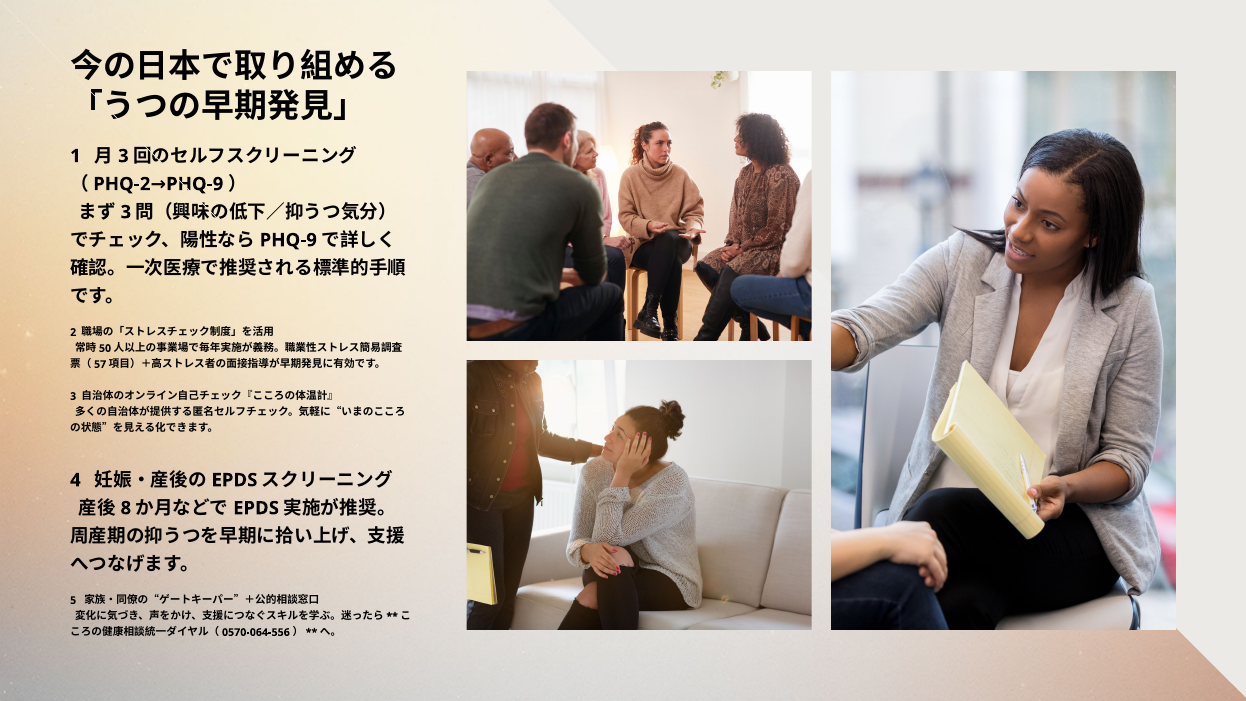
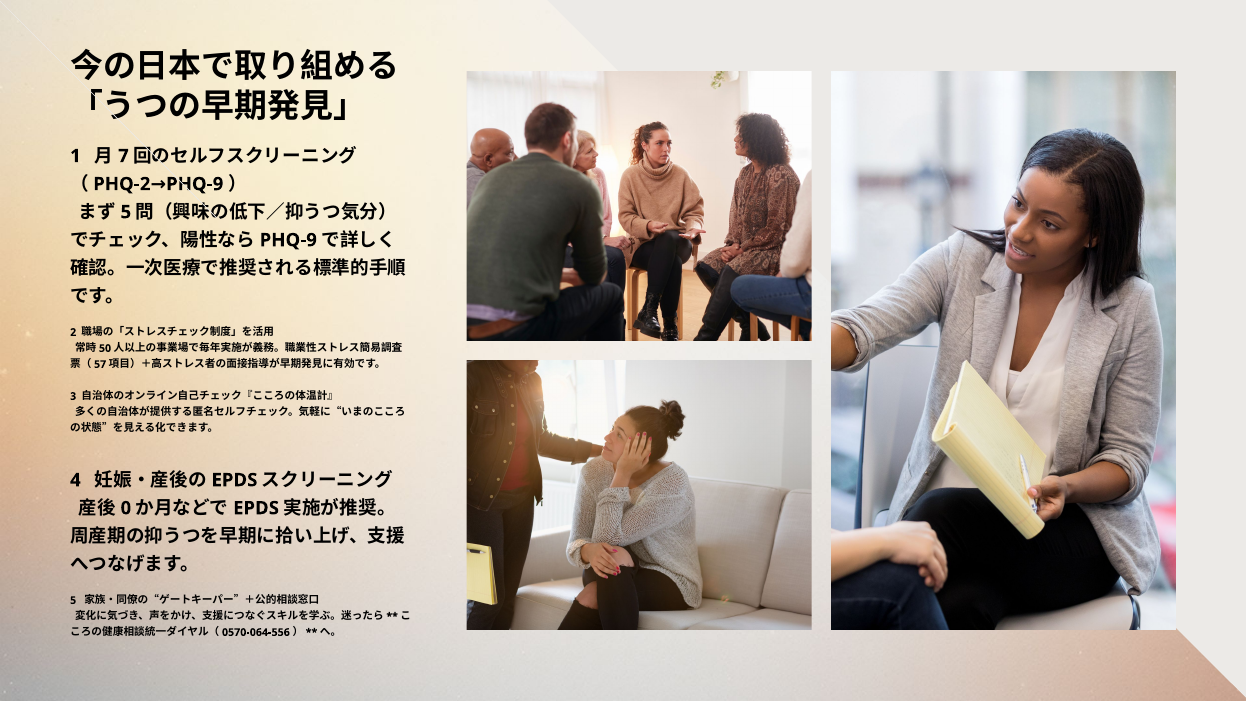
3: 3 -> 7 (123, 156)
3: 3 -> 5 (126, 212)
8: 8 -> 0 (126, 508)
